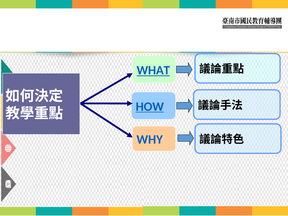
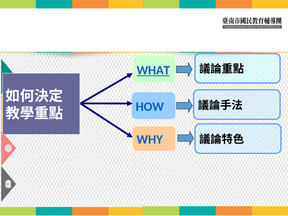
HOW underline: present -> none (150, 107)
